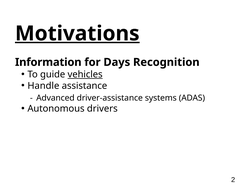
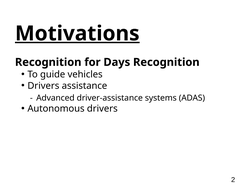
Information: Information -> Recognition (48, 62)
vehicles underline: present -> none (85, 74)
Handle: Handle -> Drivers (43, 85)
